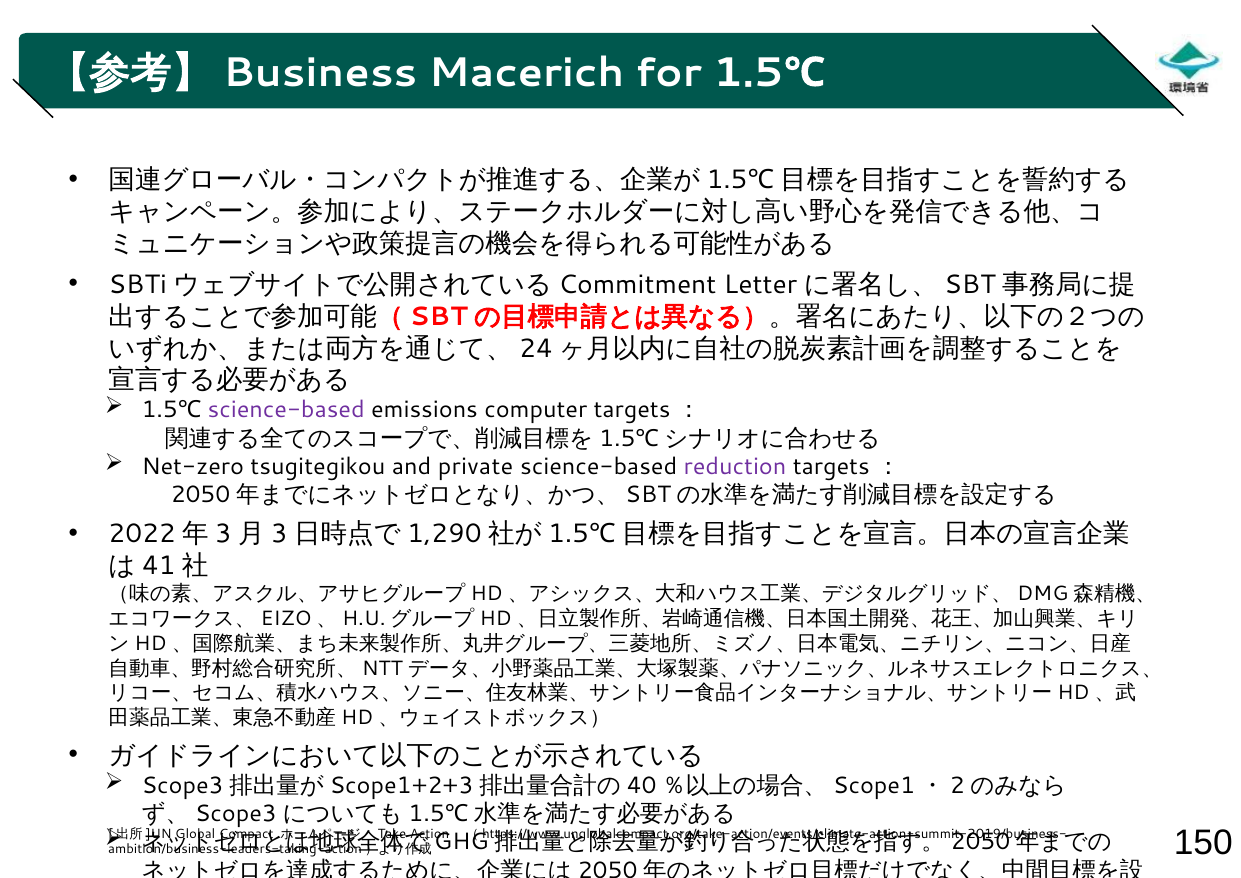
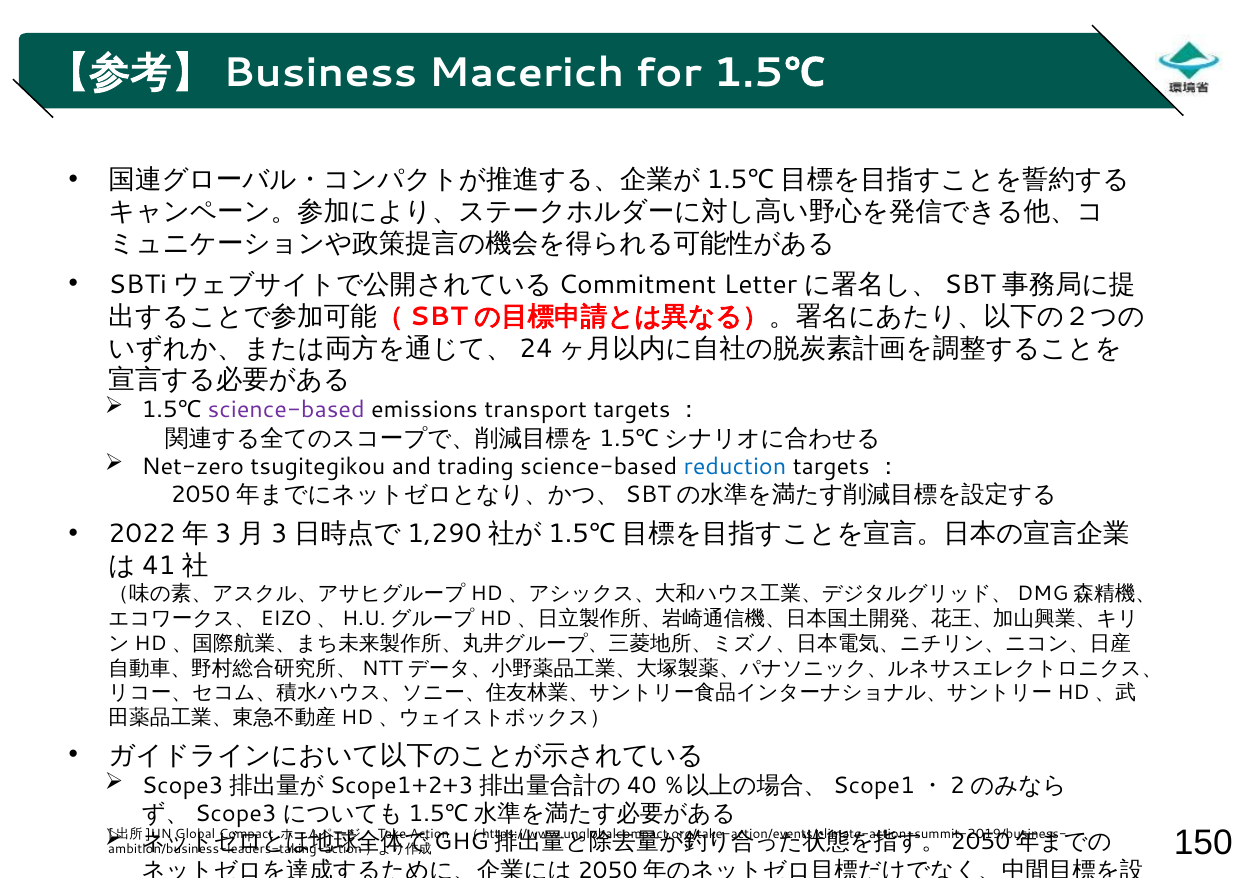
computer: computer -> transport (536, 410)
private: private -> trading (476, 466)
reduction colour: purple -> blue (735, 466)
